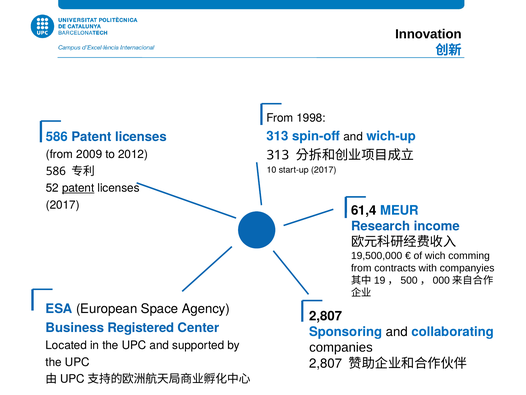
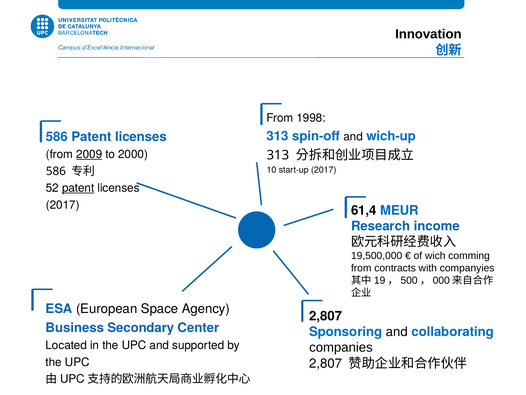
2009 underline: none -> present (89, 154)
2012: 2012 -> 2000 (133, 154)
Registered: Registered -> Secondary (141, 327)
